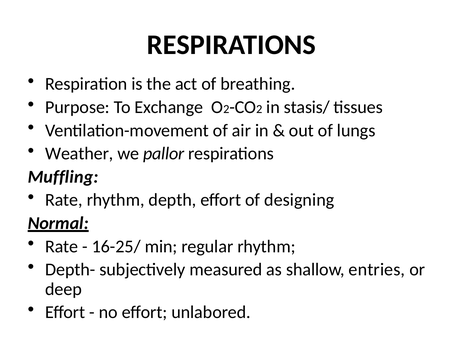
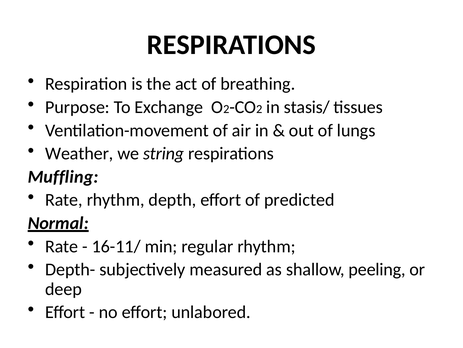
pallor: pallor -> string (164, 153)
designing: designing -> predicted (299, 200)
16-25/: 16-25/ -> 16-11/ (116, 246)
entries: entries -> peeling (377, 269)
